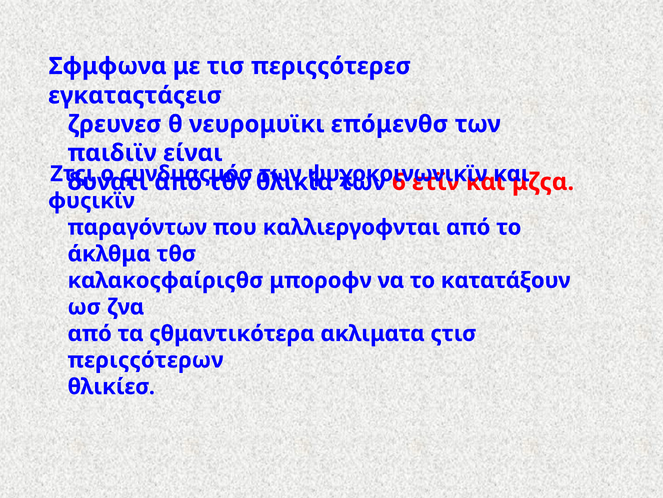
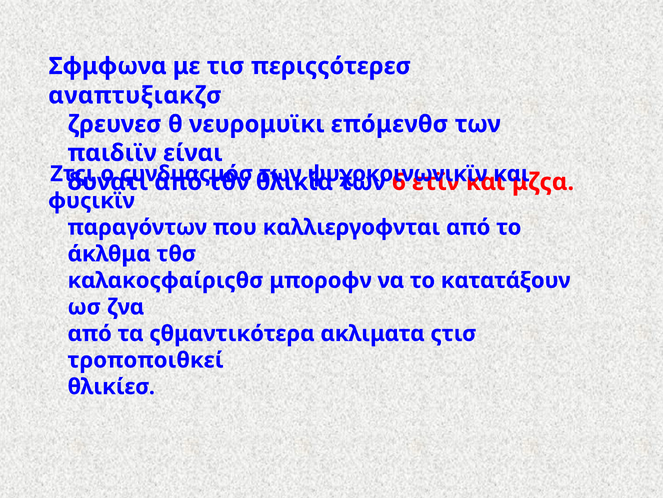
εγκαταςτάςεισ: εγκαταςτάςεισ -> αναπτυξιακζσ (135, 95)
περιςςότερων: περιςςότερων -> τροποποιθκεί (146, 360)
